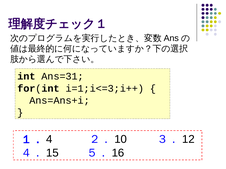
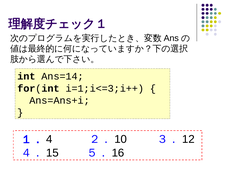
Ans=31: Ans=31 -> Ans=14 (63, 77)
